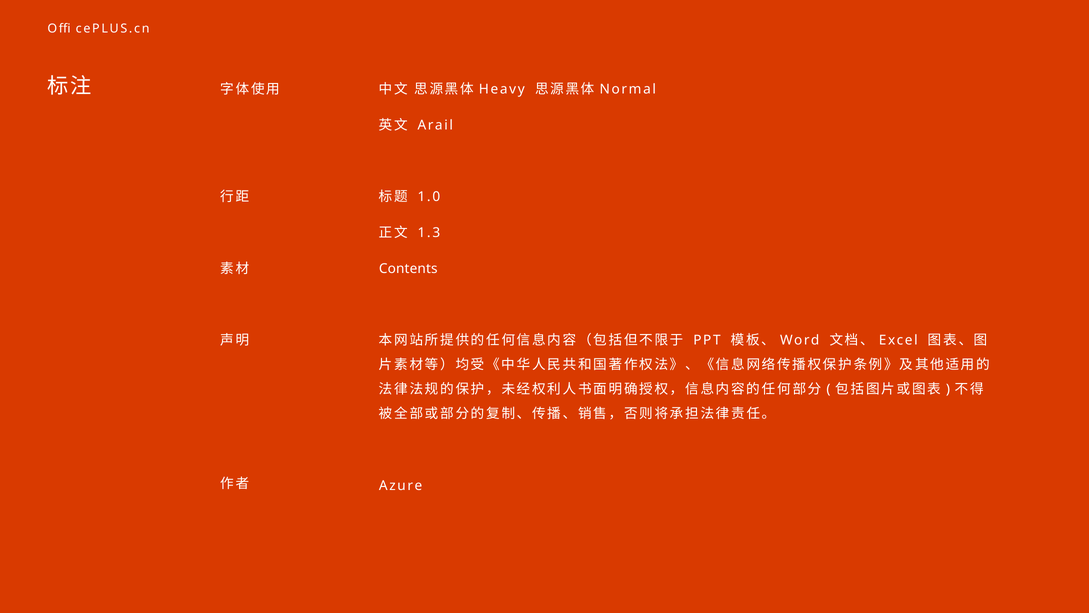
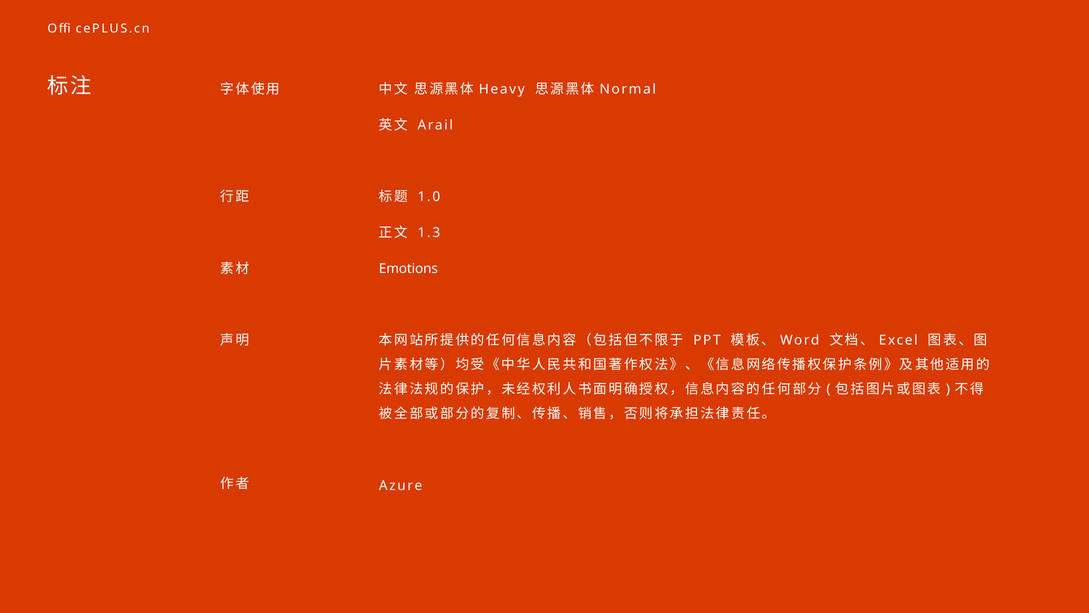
Contents: Contents -> Emotions (408, 268)
